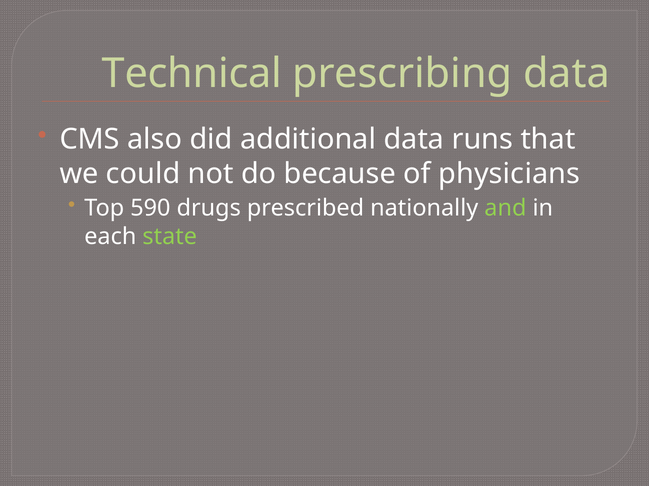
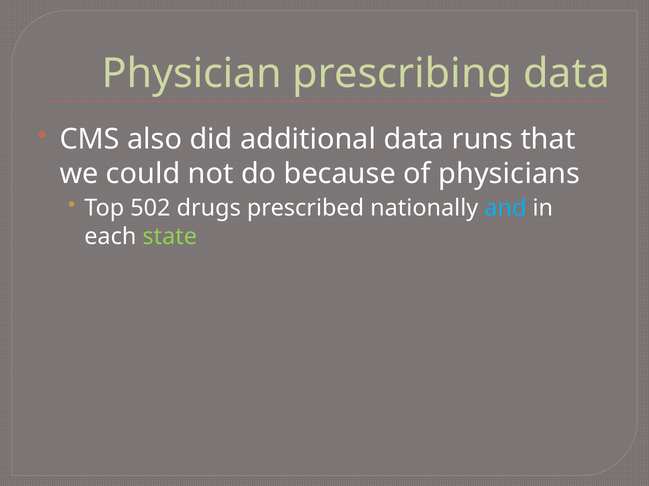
Technical: Technical -> Physician (192, 74)
590: 590 -> 502 (150, 209)
and colour: light green -> light blue (505, 209)
